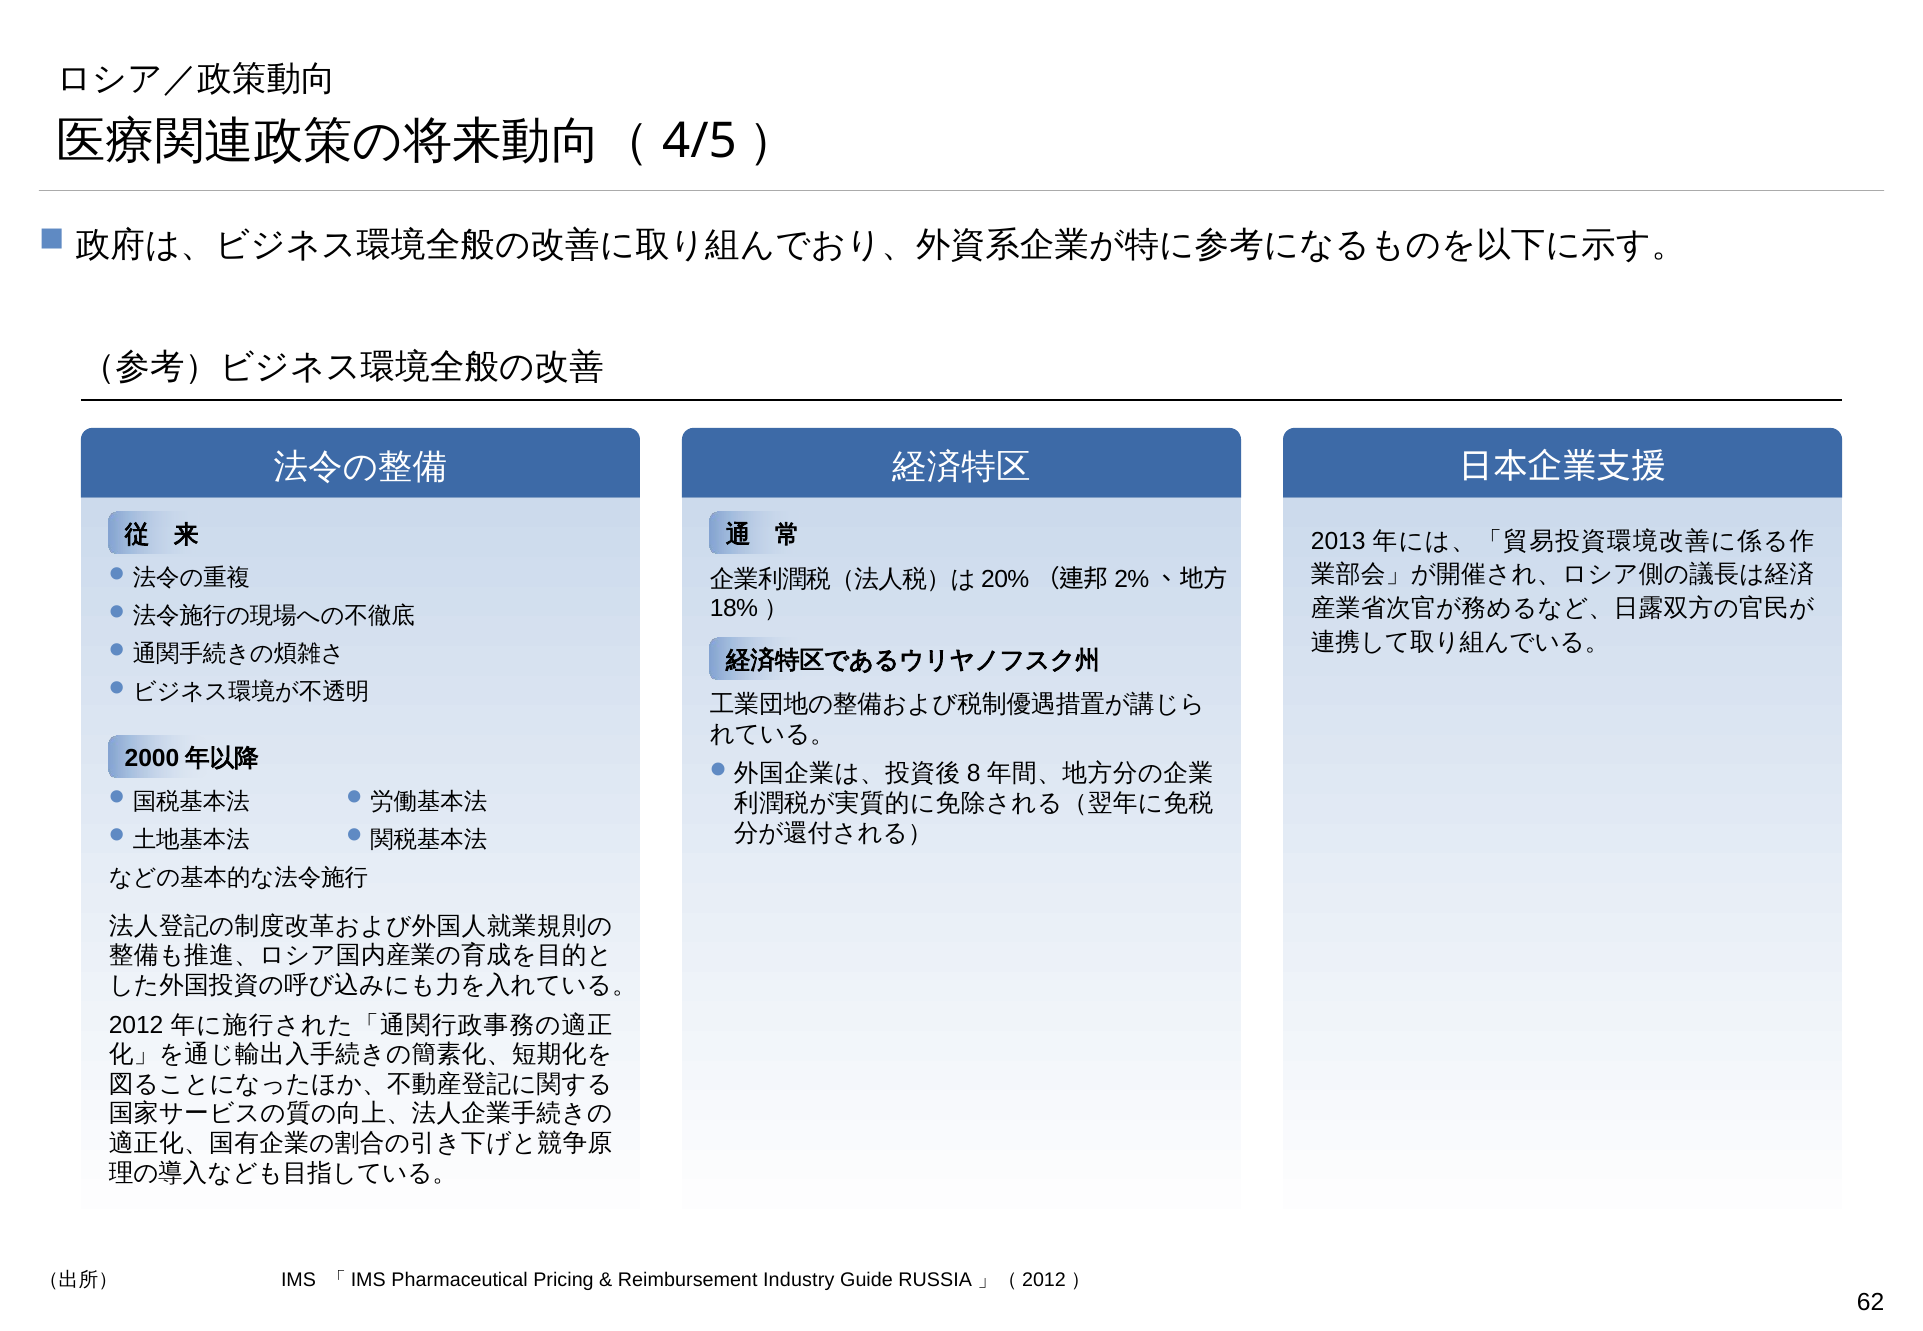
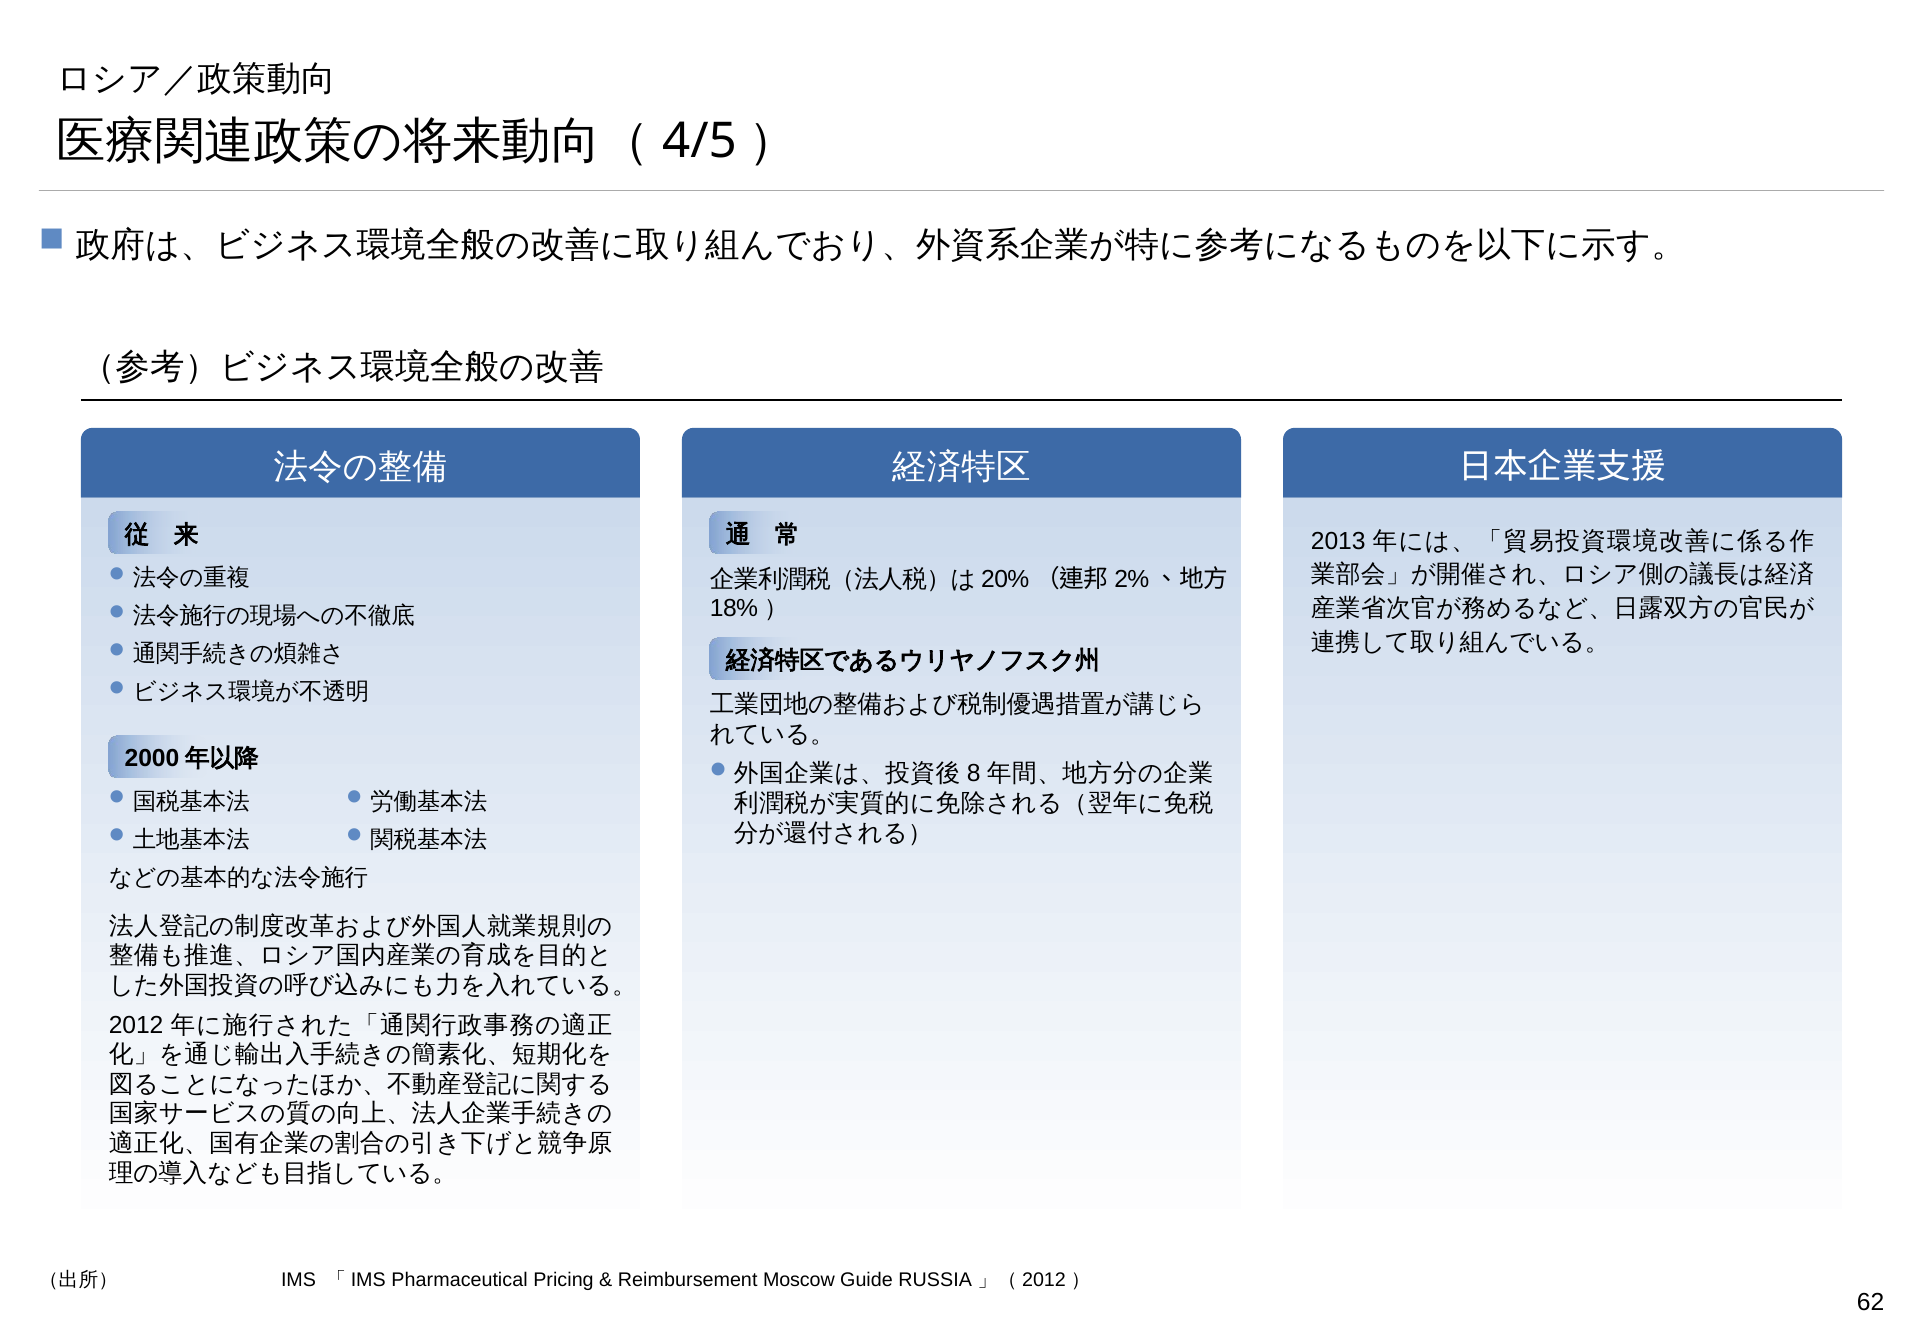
Industry: Industry -> Moscow (799, 1280)
